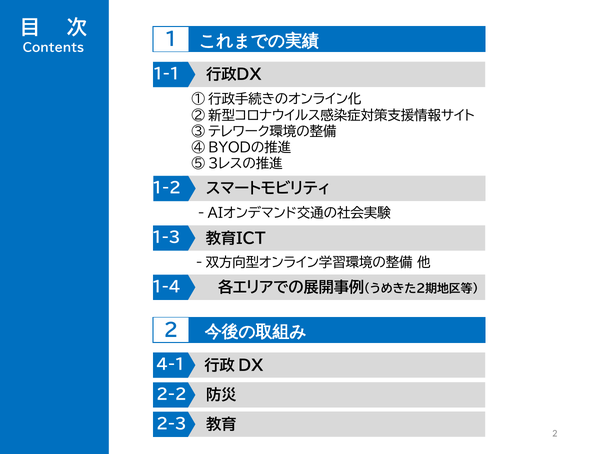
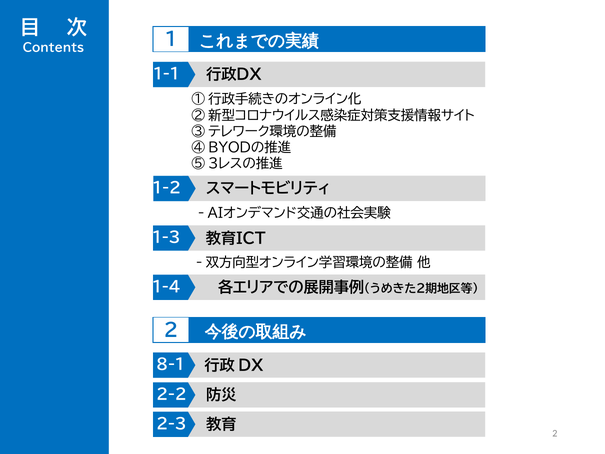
4-1: 4-1 -> 8-1 (171, 365)
